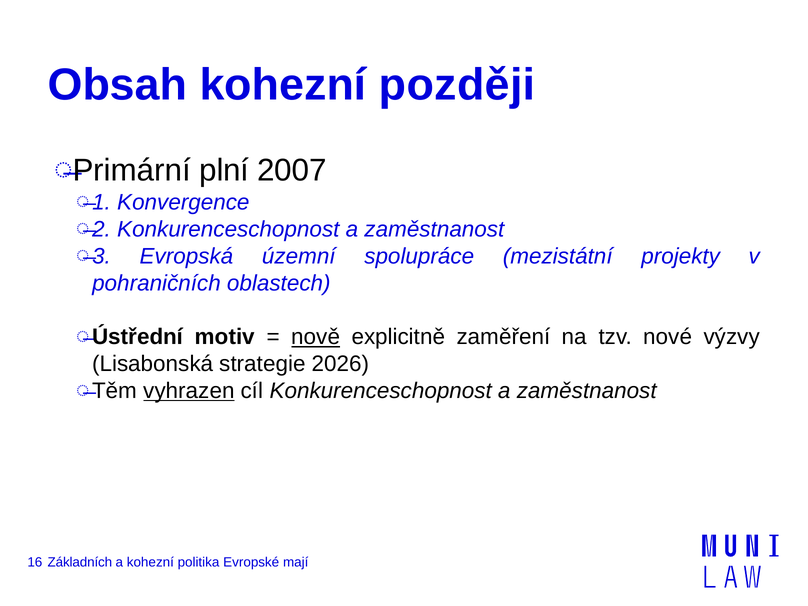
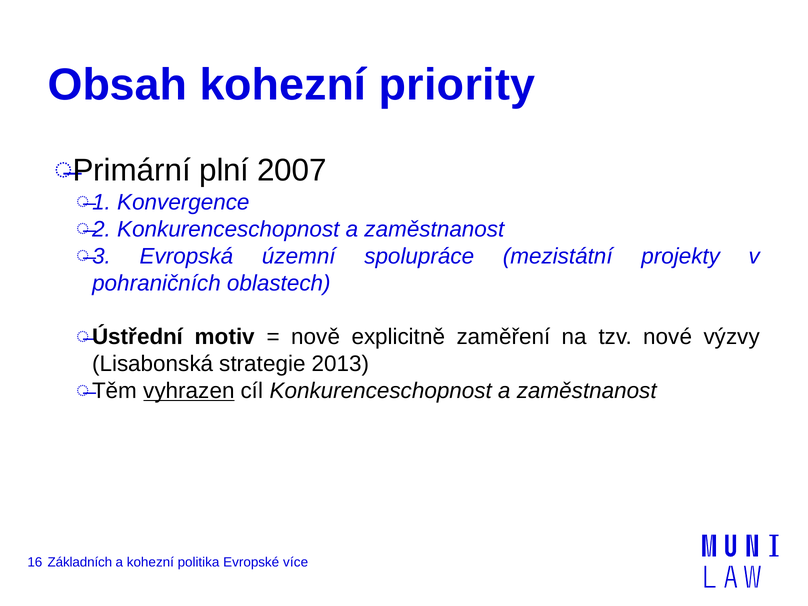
později: později -> priority (457, 85)
nově underline: present -> none (316, 337)
2026: 2026 -> 2013 (341, 364)
mají: mají -> více (296, 562)
